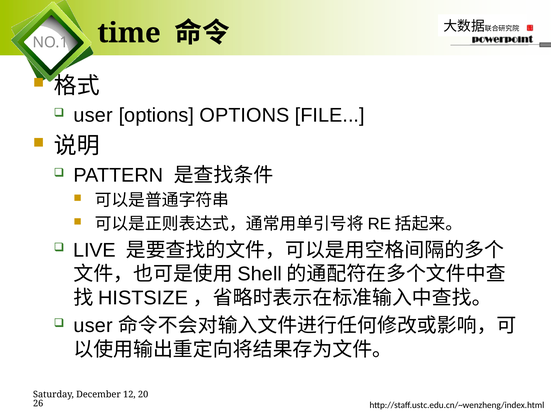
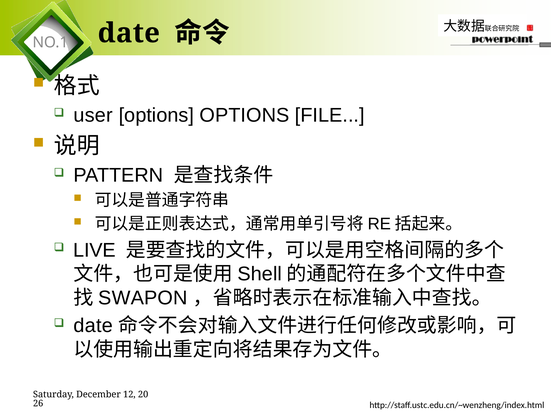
time: time -> date (129, 33)
HISTSIZE: HISTSIZE -> SWAPON (143, 298)
user: user -> date (93, 326)
